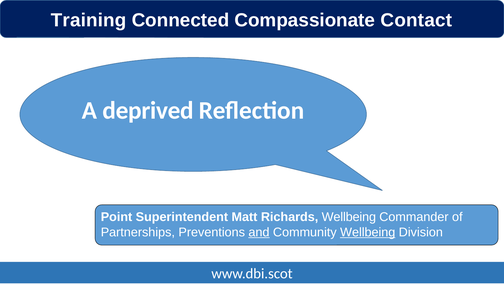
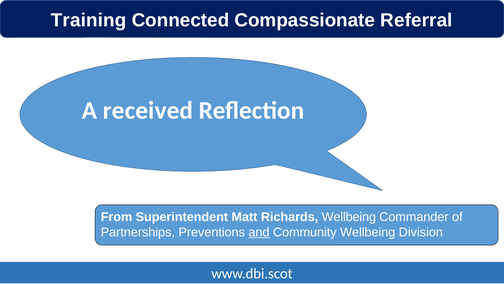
Contact: Contact -> Referral (416, 20)
deprived: deprived -> received (148, 110)
Point: Point -> From (116, 217)
Wellbeing underline: present -> none (368, 232)
